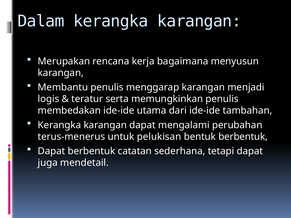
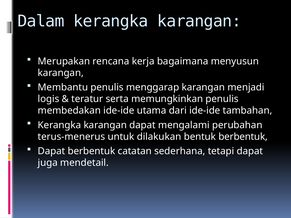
pelukisan: pelukisan -> dilakukan (159, 137)
